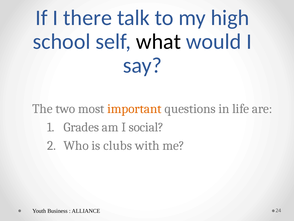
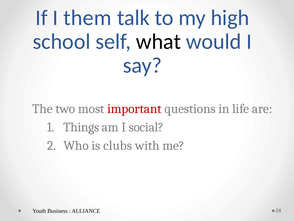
there: there -> them (87, 18)
important colour: orange -> red (134, 109)
Grades: Grades -> Things (81, 127)
